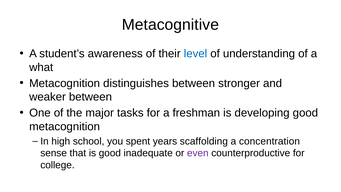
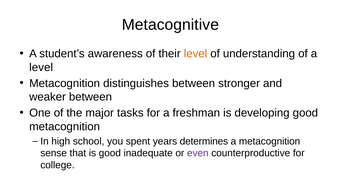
level colour: blue -> orange (195, 54)
what: what -> level (41, 67)
scaffolding: scaffolding -> determines (204, 141)
a concentration: concentration -> metacognition (270, 141)
